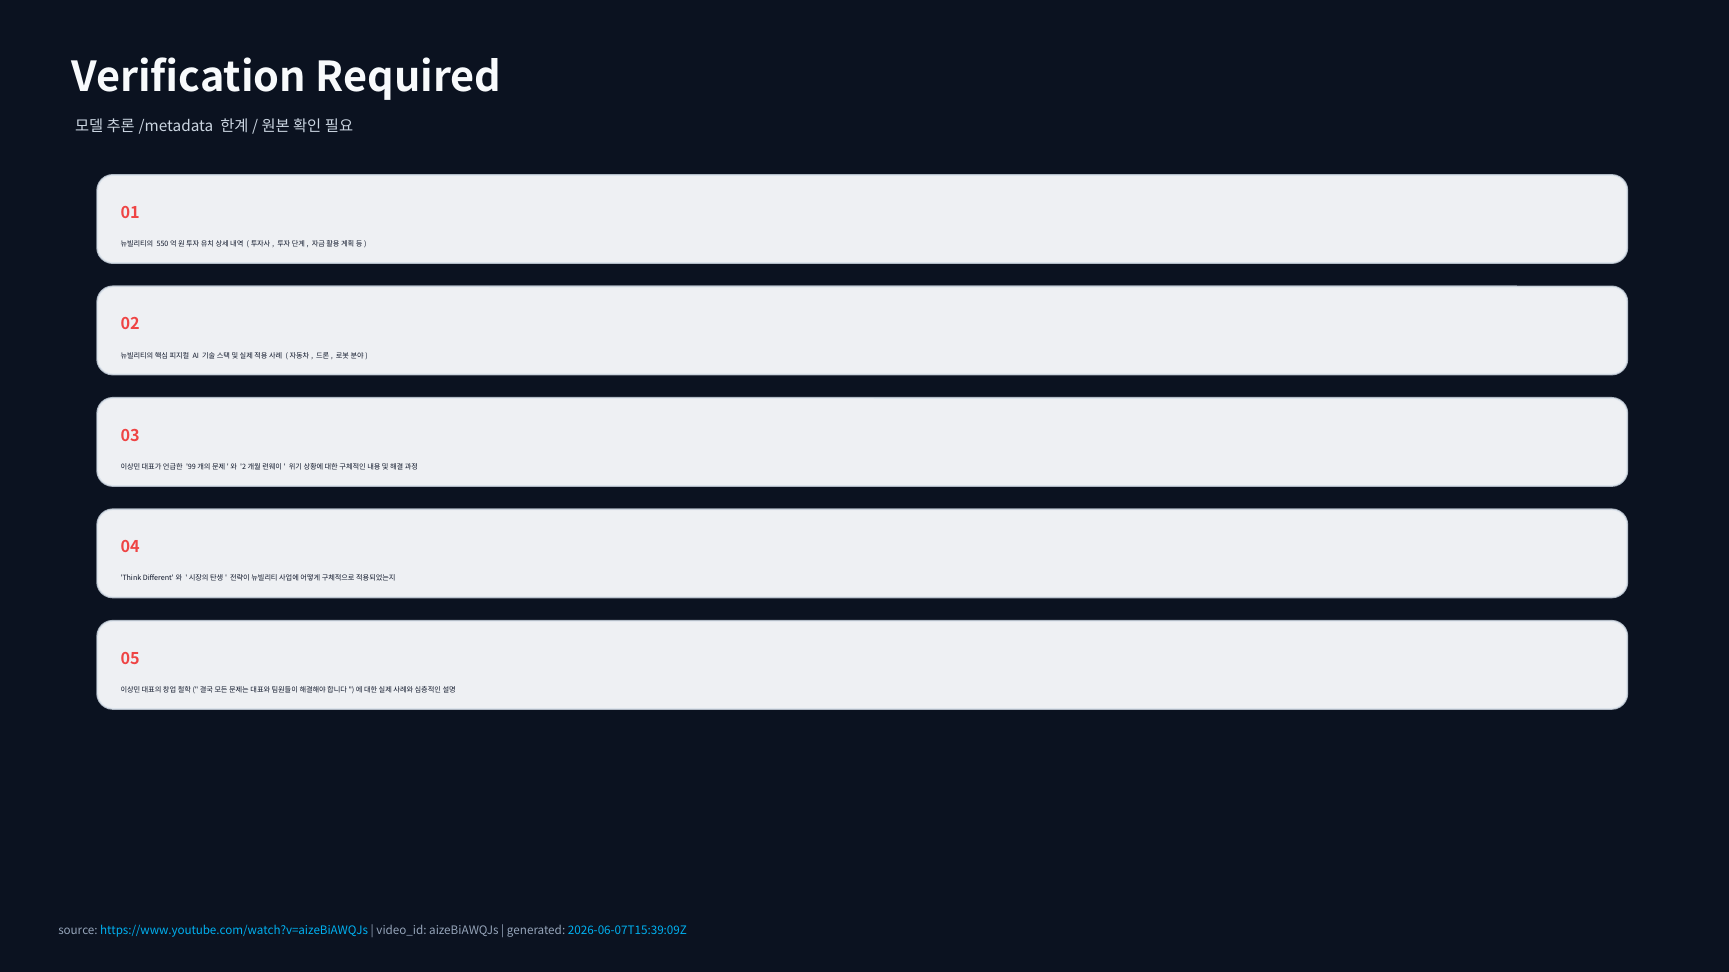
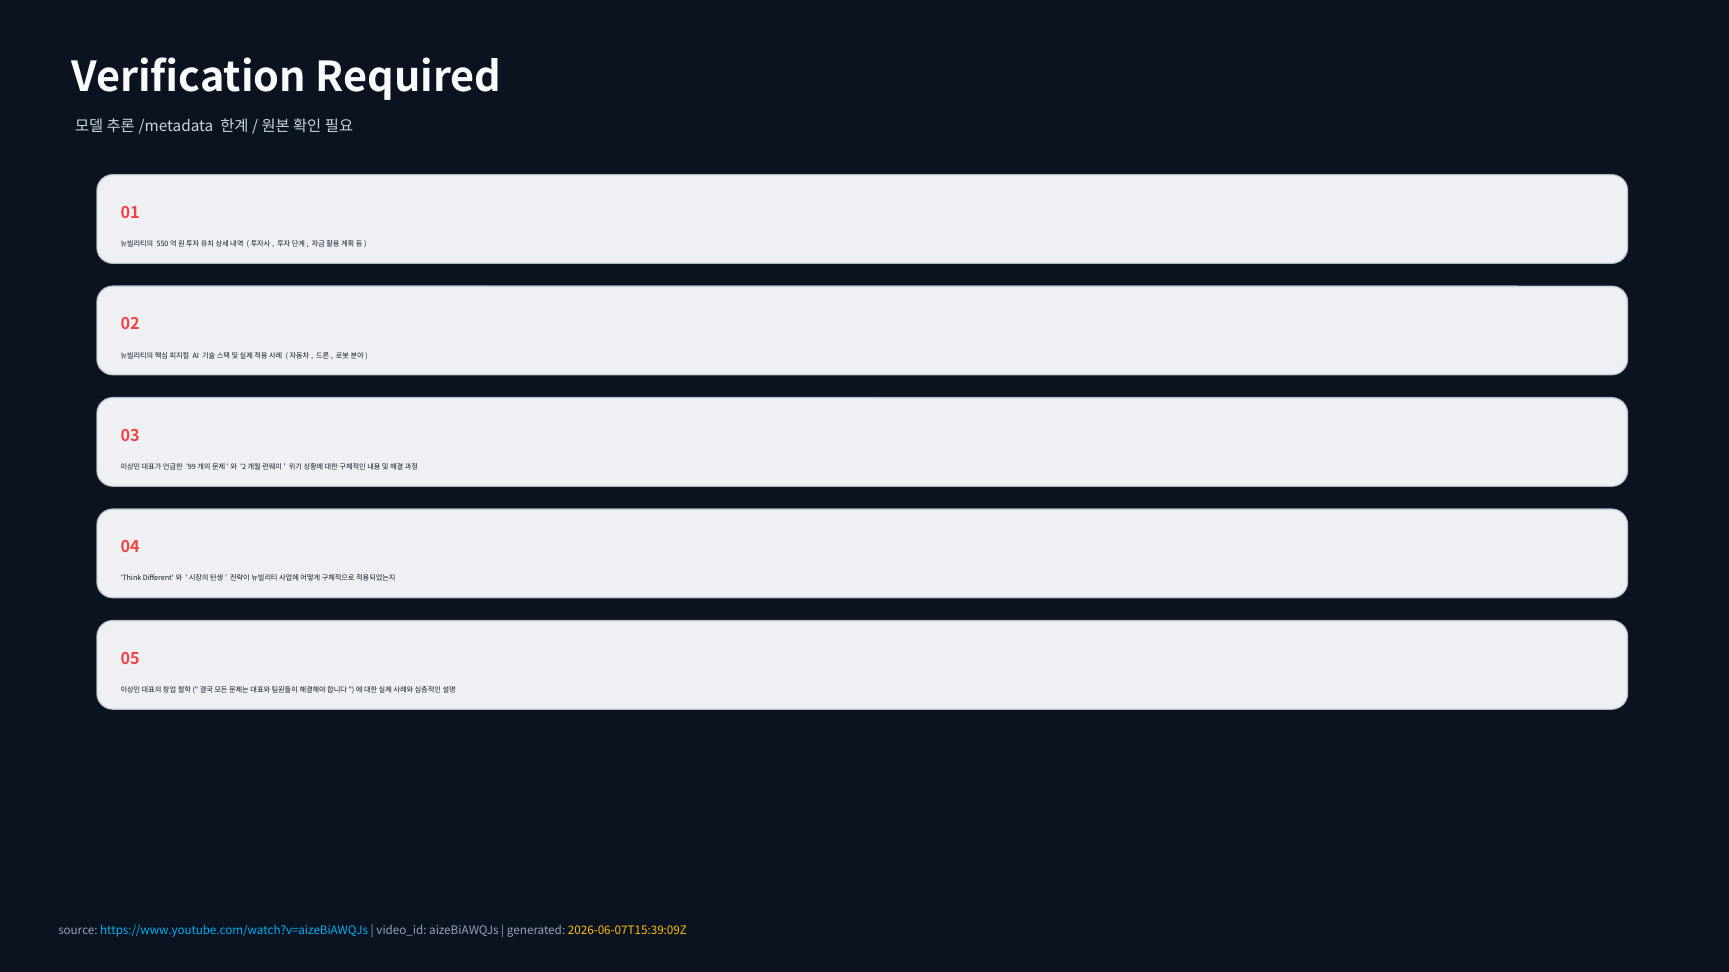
2026-06-07T15:39:09Z colour: light blue -> yellow (627, 931)
